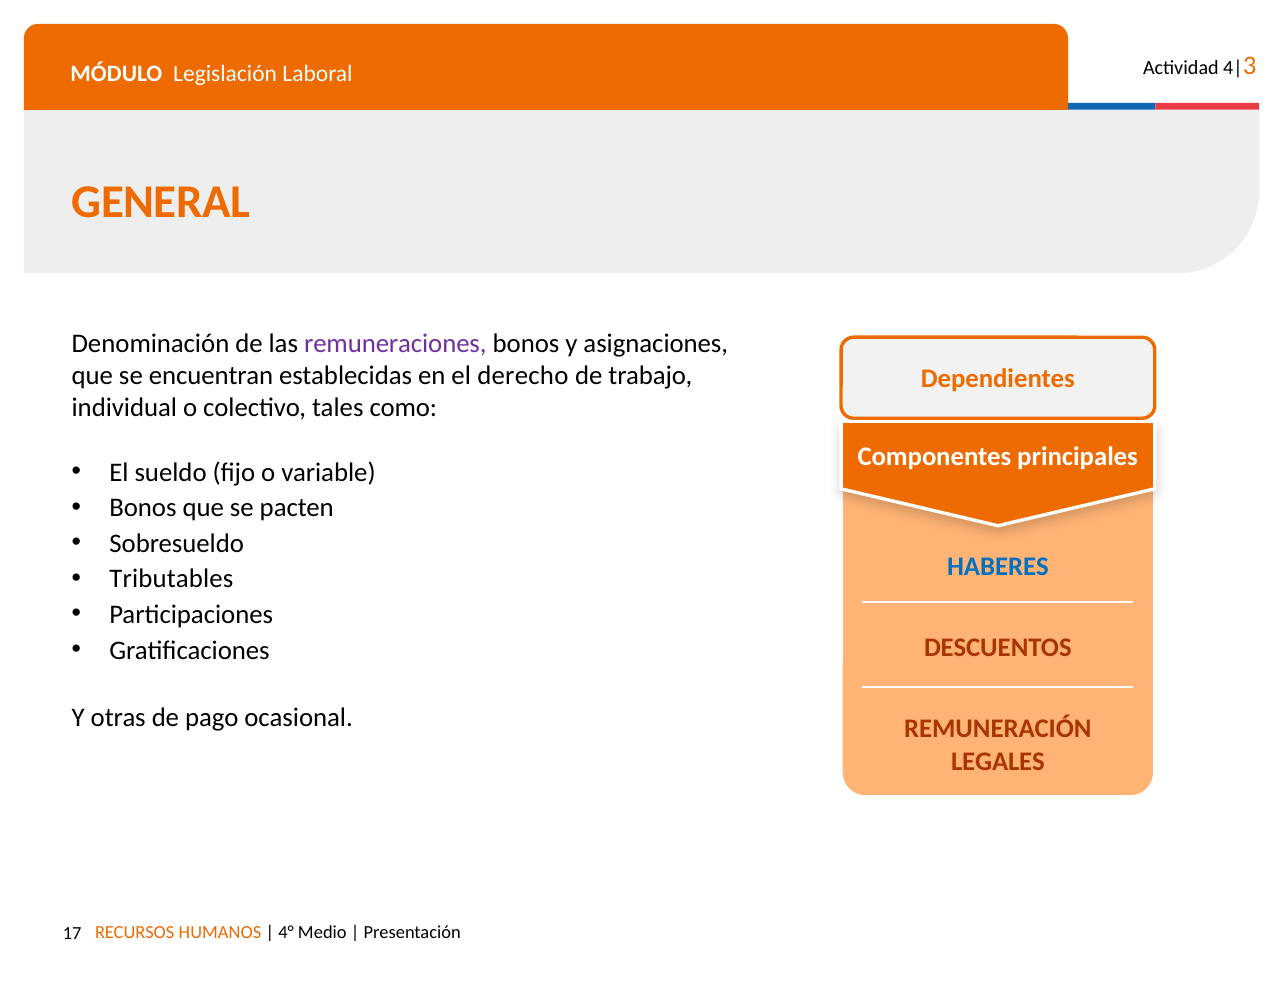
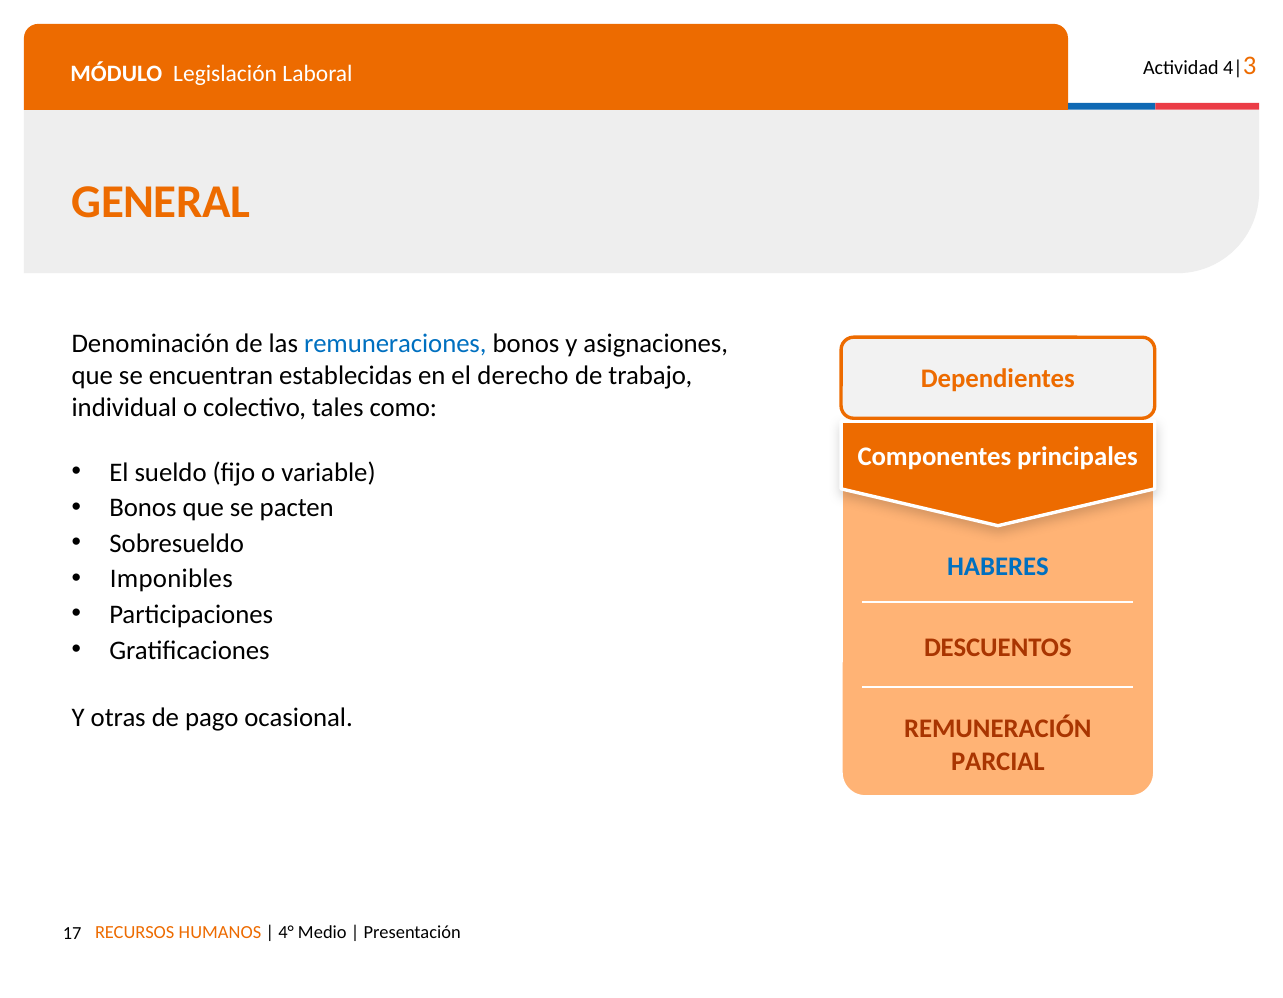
remuneraciones colour: purple -> blue (395, 344)
Tributables: Tributables -> Imponibles (171, 579)
LEGALES: LEGALES -> PARCIAL (998, 761)
